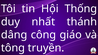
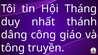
Thống: Thống -> Tháng (81, 9)
